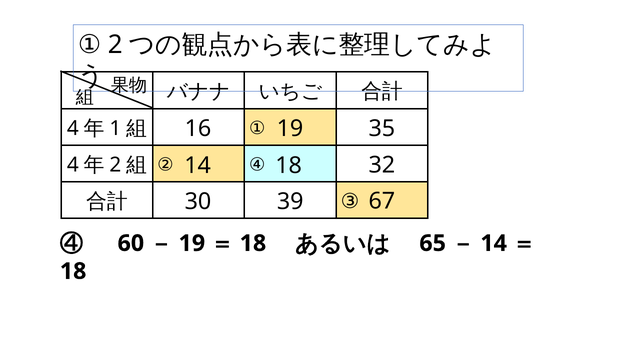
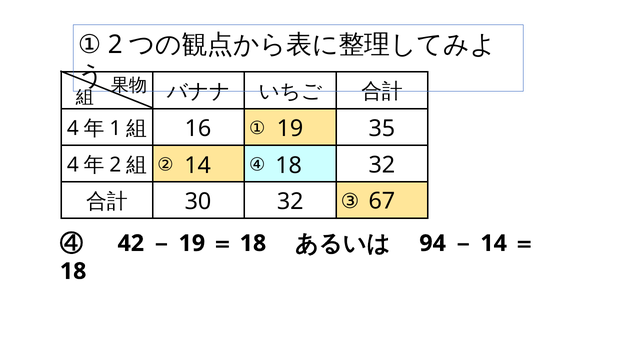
30 39: 39 -> 32 (290, 202)
60: 60 -> 42 (131, 244)
65: 65 -> 94 (433, 244)
